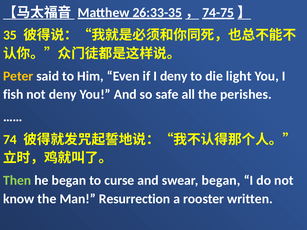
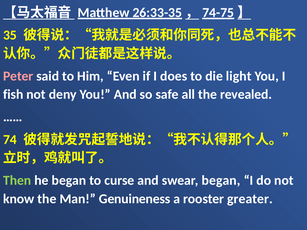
Peter colour: yellow -> pink (18, 76)
I deny: deny -> does (174, 76)
perishes: perishes -> revealed (246, 95)
Resurrection: Resurrection -> Genuineness (135, 199)
written: written -> greater (250, 199)
